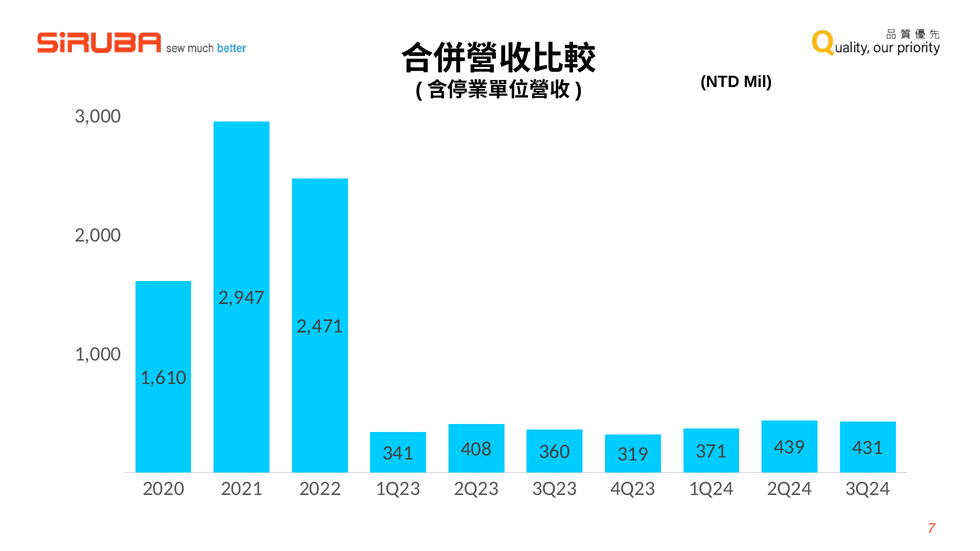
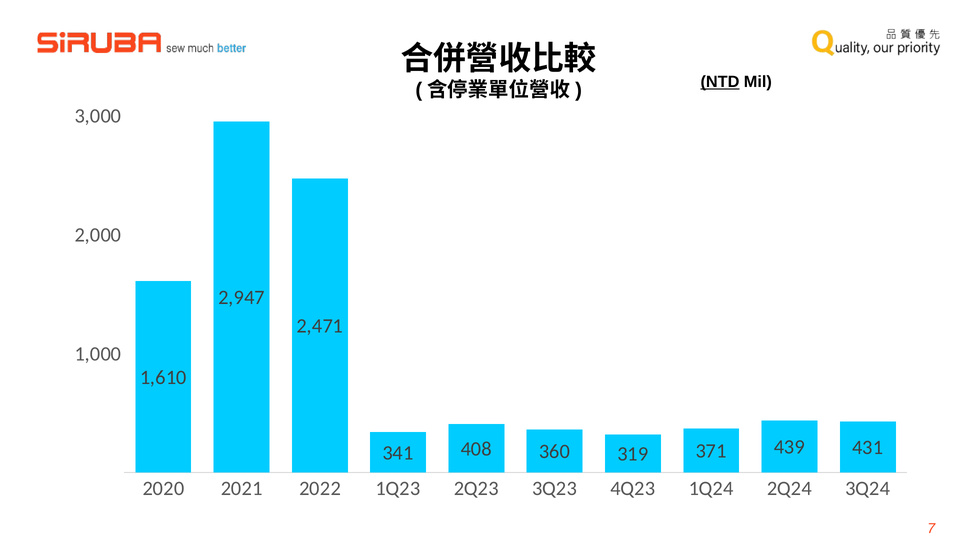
NTD underline: none -> present (720, 82)
